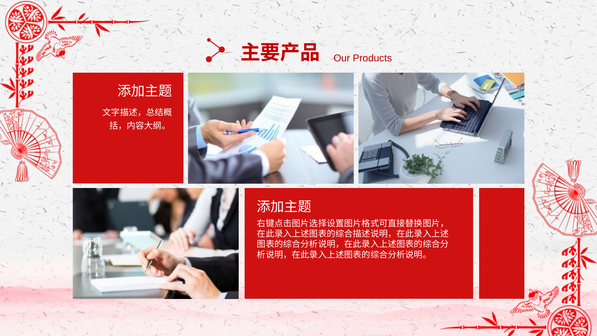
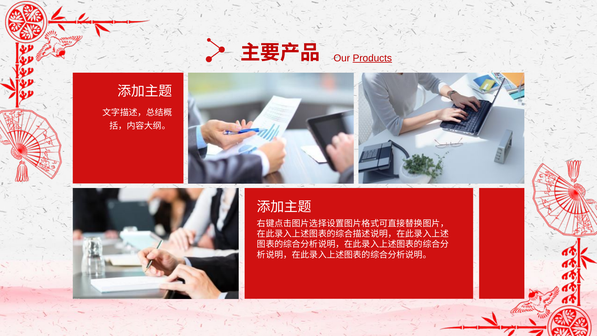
Products underline: none -> present (372, 58)
